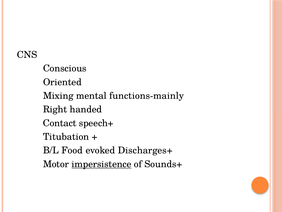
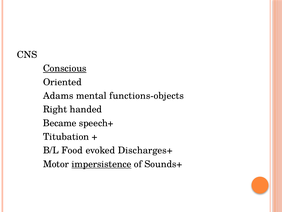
Conscious underline: none -> present (65, 68)
Mixing: Mixing -> Adams (58, 96)
functions-mainly: functions-mainly -> functions-objects (147, 96)
Contact: Contact -> Became (60, 123)
